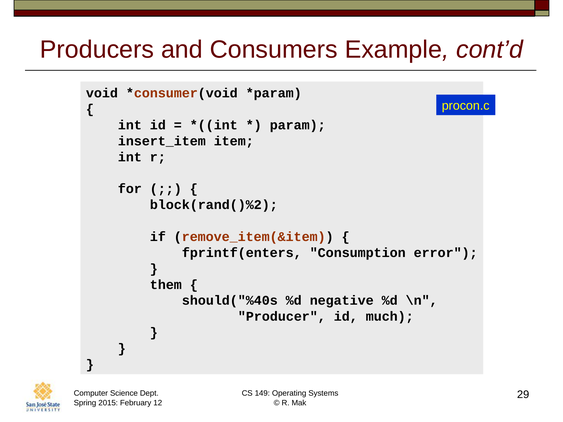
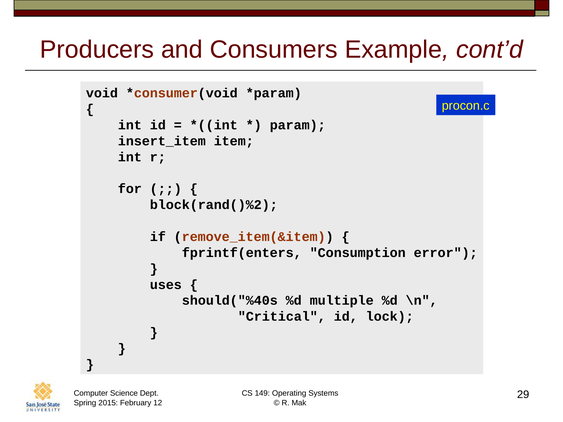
them: them -> uses (166, 285)
negative: negative -> multiple (342, 301)
Producer: Producer -> Critical (282, 317)
much: much -> lock (390, 317)
